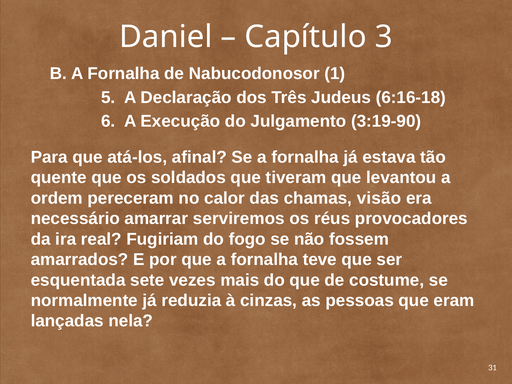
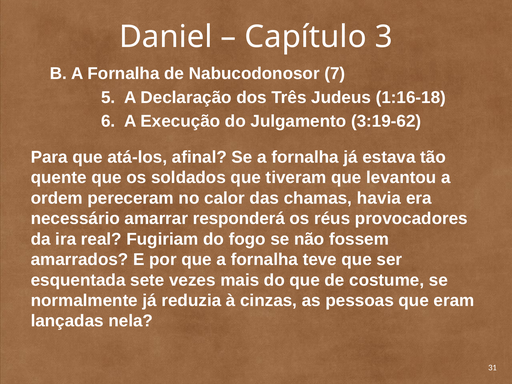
1: 1 -> 7 (335, 74)
6:16-18: 6:16-18 -> 1:16-18 (411, 97)
3:19-90: 3:19-90 -> 3:19-62 (386, 121)
visão: visão -> havia (379, 198)
serviremos: serviremos -> responderá (239, 219)
